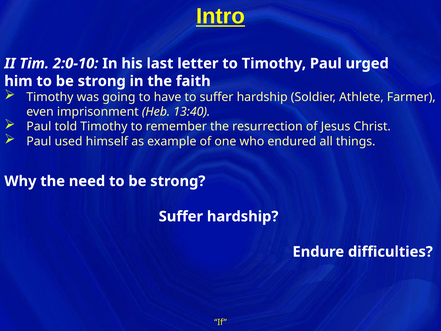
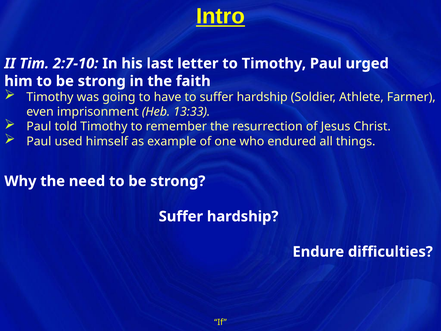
2:0-10: 2:0-10 -> 2:7-10 (76, 63)
13:40: 13:40 -> 13:33 (192, 112)
